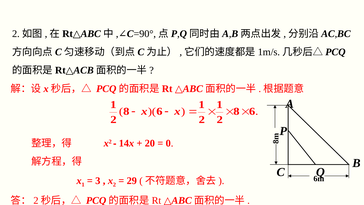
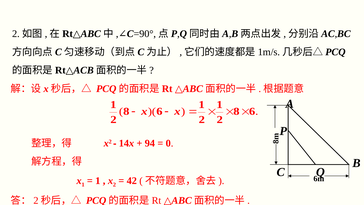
20: 20 -> 94 (150, 143)
3: 3 -> 1 (98, 180)
29: 29 -> 42 (132, 180)
